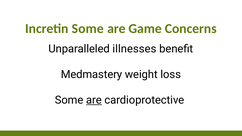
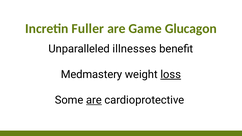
Incretin Some: Some -> Fuller (88, 29)
Concerns: Concerns -> Glucagon (191, 29)
loss underline: none -> present (171, 74)
